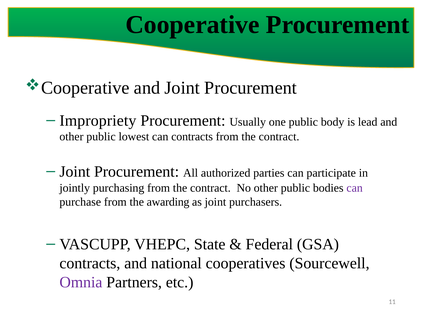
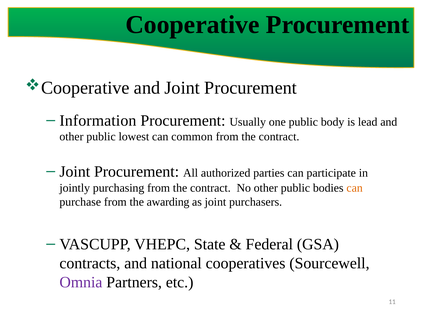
Impropriety: Impropriety -> Information (98, 120)
can contracts: contracts -> common (192, 137)
can colour: purple -> orange (355, 188)
